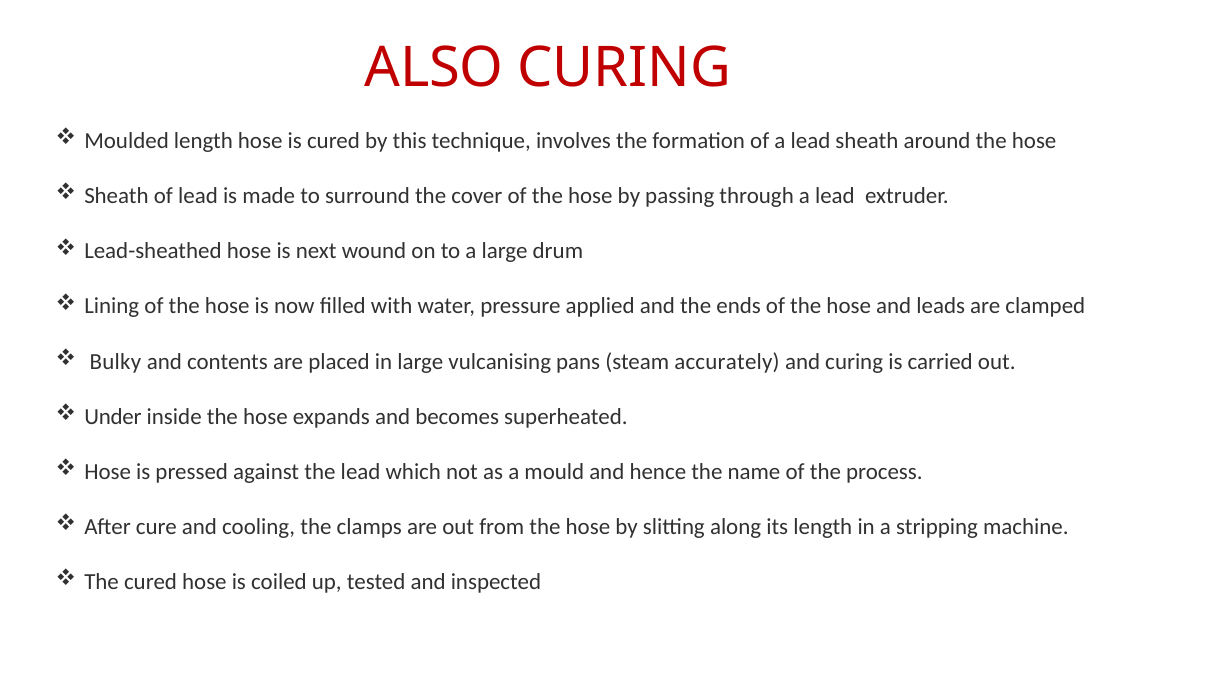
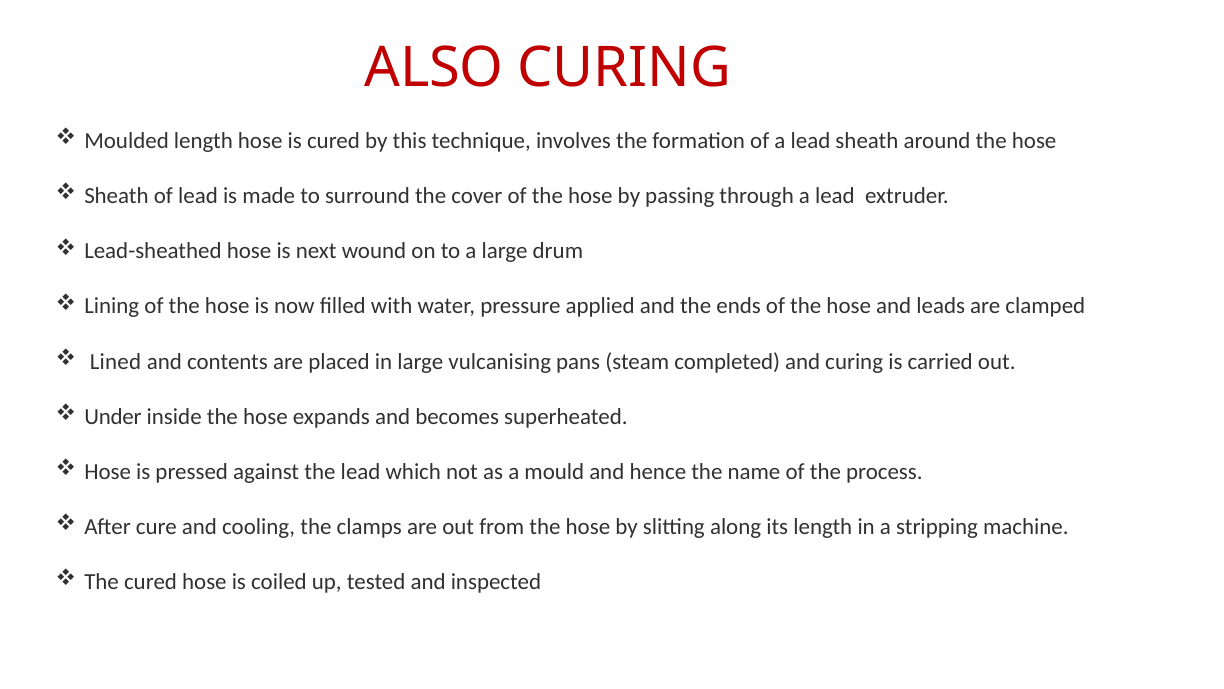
Bulky: Bulky -> Lined (115, 361)
accurately: accurately -> completed (727, 361)
